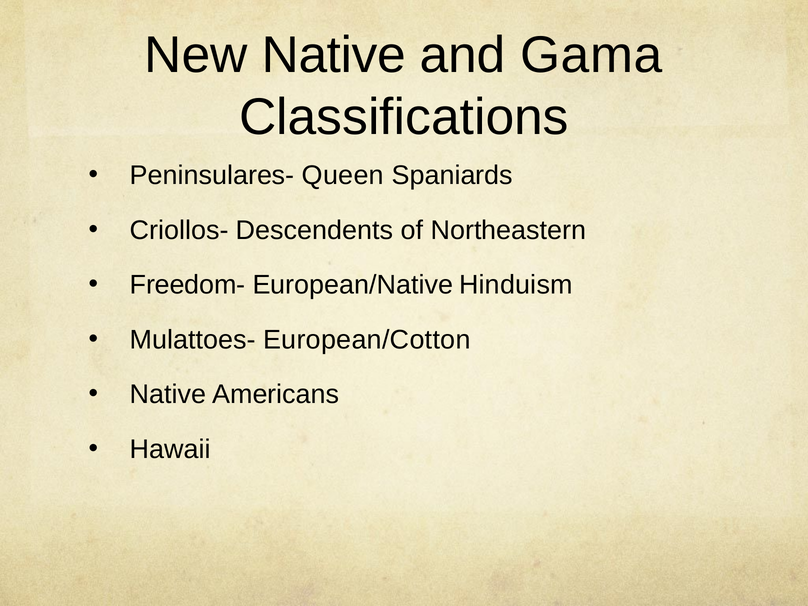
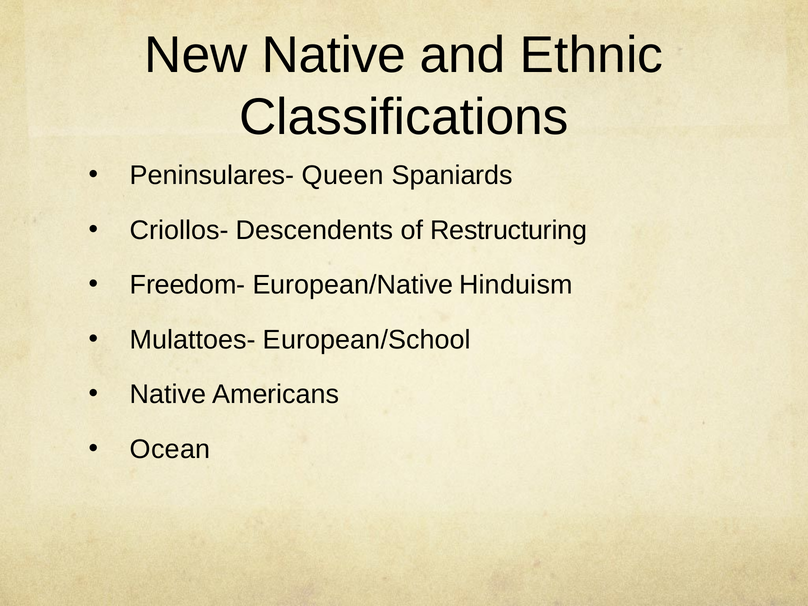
Gama: Gama -> Ethnic (592, 55)
Northeastern: Northeastern -> Restructuring (509, 230)
European/Cotton: European/Cotton -> European/School (367, 340)
Hawaii: Hawaii -> Ocean (170, 449)
